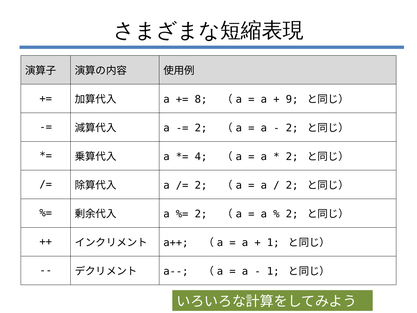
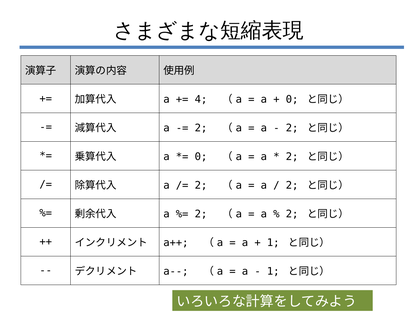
8: 8 -> 4 (201, 99)
9: 9 -> 0 (292, 99)
4: 4 -> 0 (201, 157)
